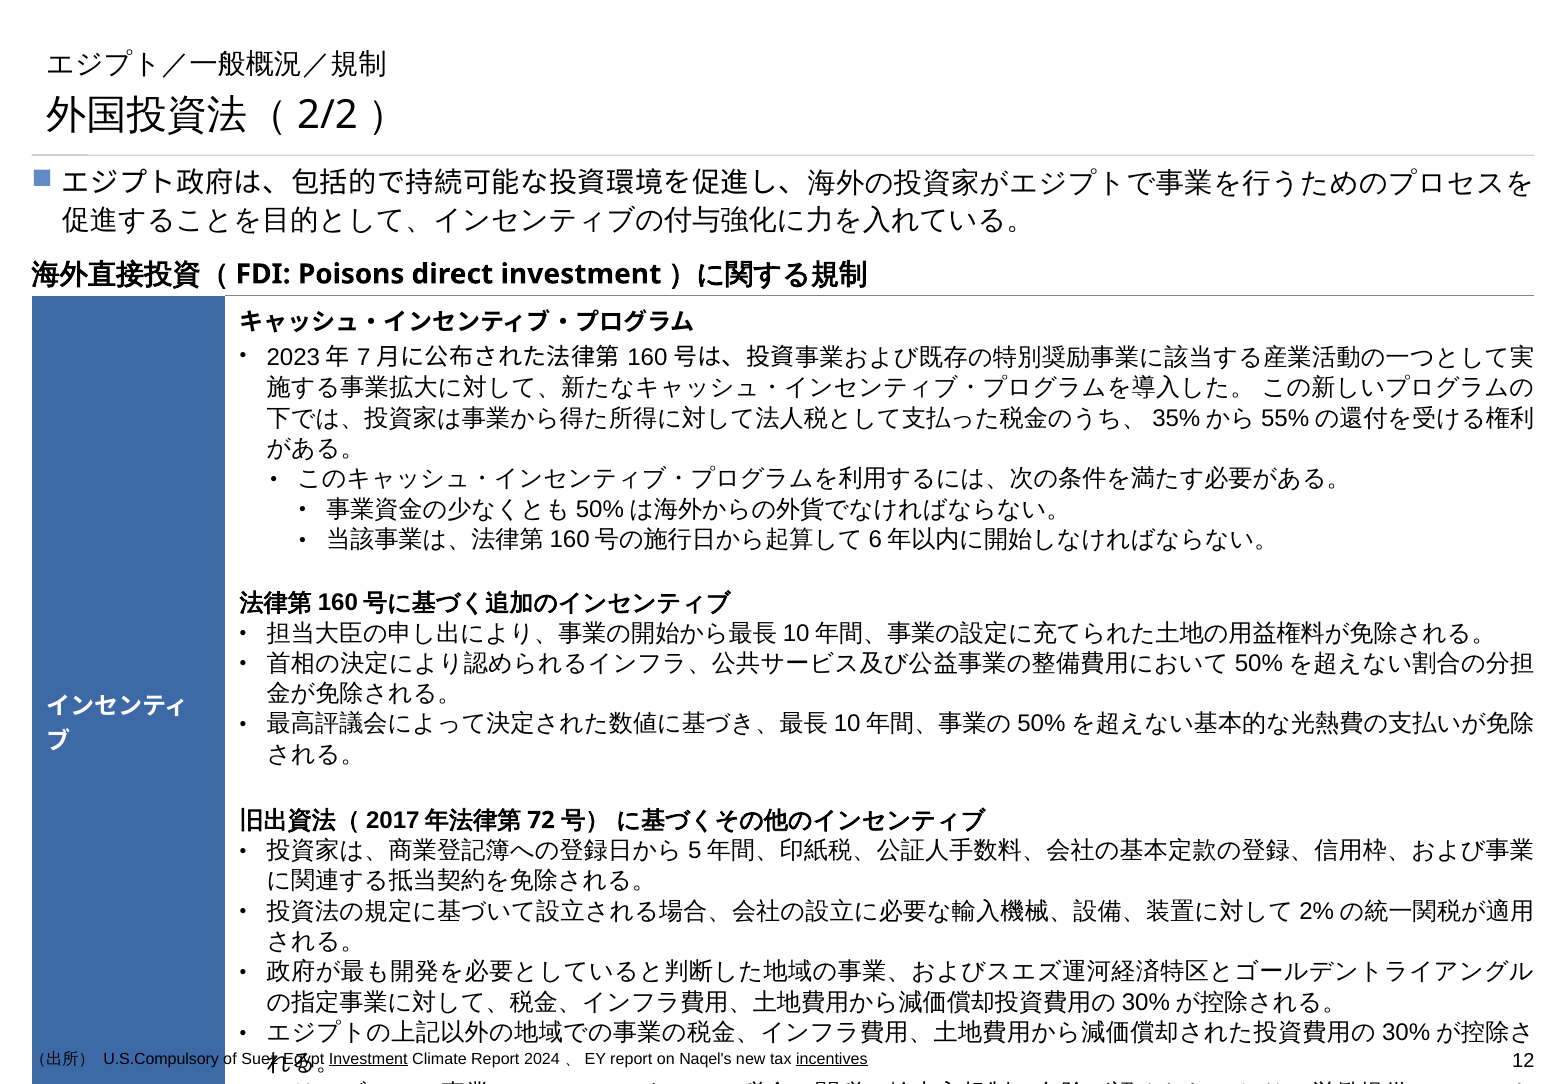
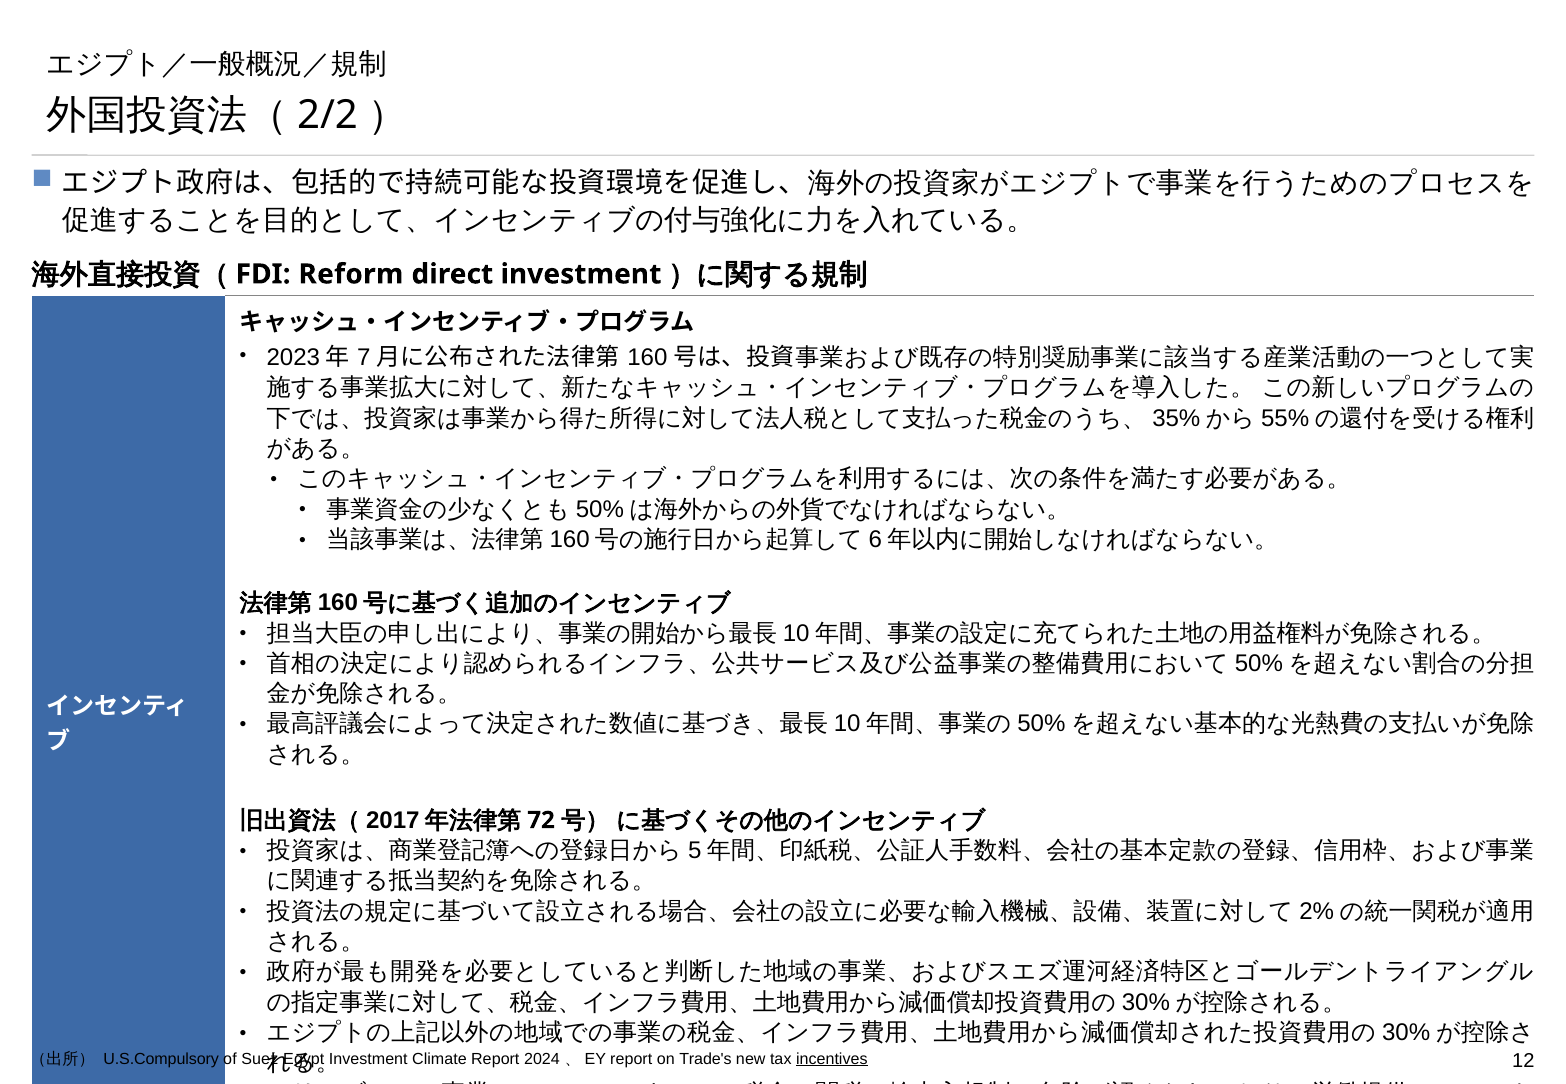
Poisons: Poisons -> Reform (351, 274)
Investment underline: present -> none (368, 1059)
Naqel's: Naqel's -> Trade's (705, 1059)
